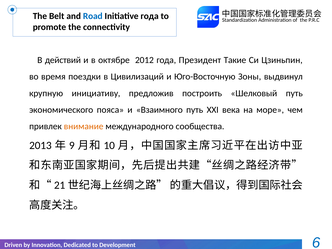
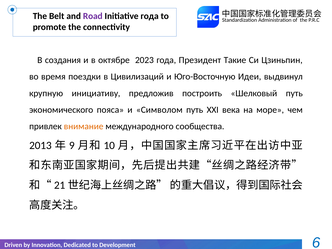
Road colour: blue -> purple (93, 16)
действий: действий -> создания (63, 60)
2012: 2012 -> 2023 (144, 60)
Зоны: Зоны -> Идеи (250, 77)
Взаимного: Взаимного -> Символом (159, 110)
